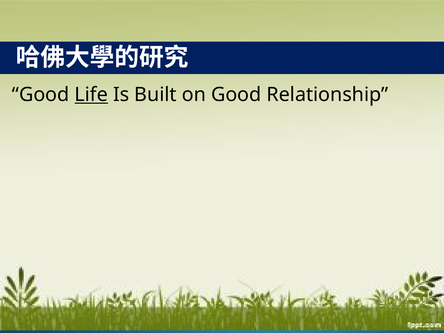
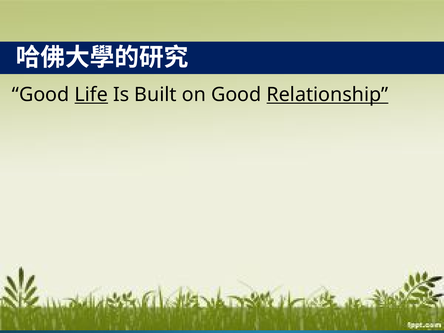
Relationship underline: none -> present (327, 95)
